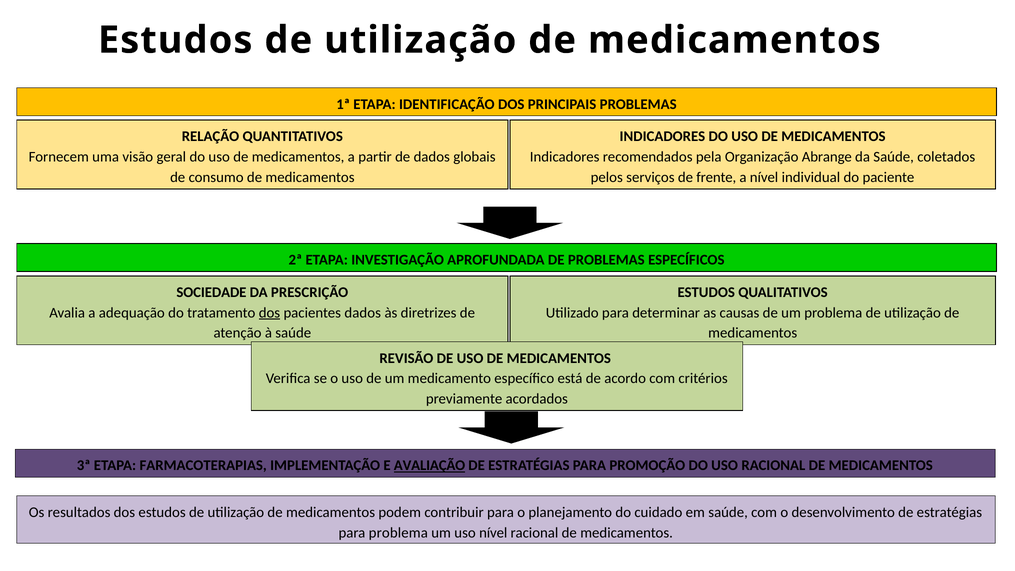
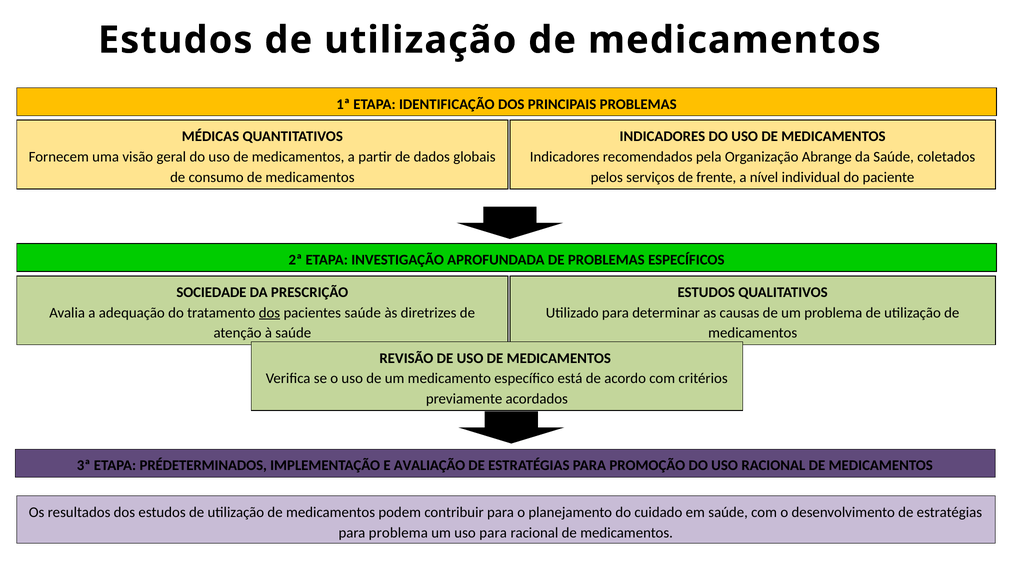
RELAÇÃO: RELAÇÃO -> MÉDICAS (210, 136)
pacientes dados: dados -> saúde (363, 313)
FARMACOTERAPIAS: FARMACOTERAPIAS -> PRÉDETERMINADOS (203, 465)
AVALIAÇÃO underline: present -> none (430, 465)
uso nível: nível -> para (493, 533)
